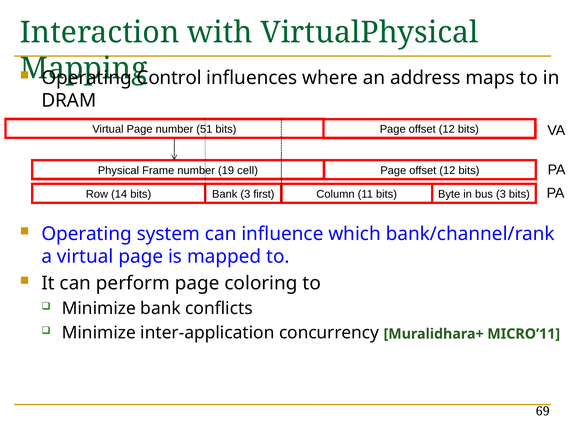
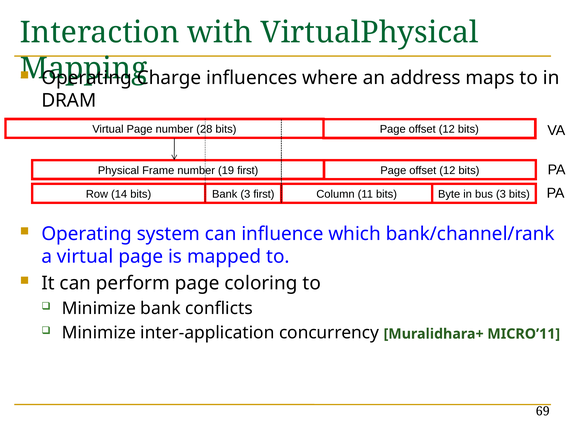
Control: Control -> Charge (169, 78)
51: 51 -> 28 (204, 129)
19 cell: cell -> first (248, 170)
